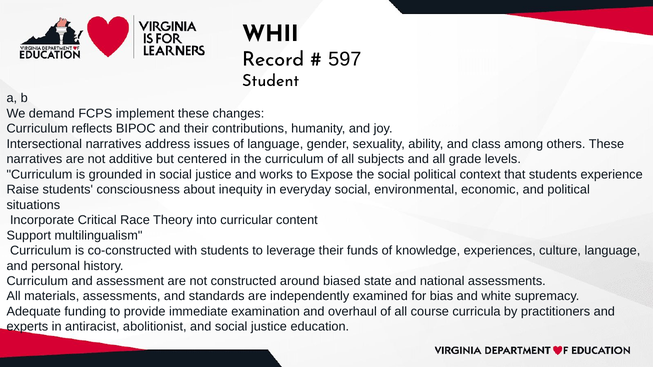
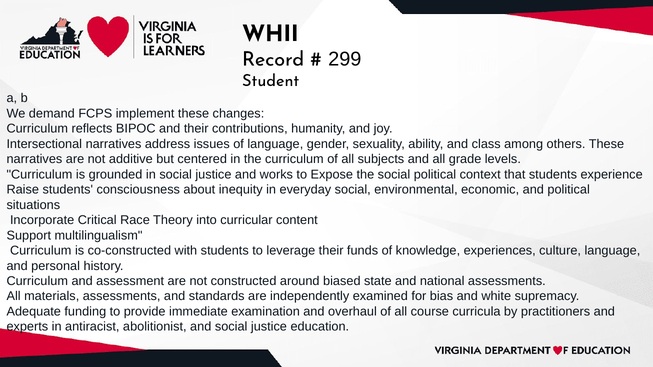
597: 597 -> 299 (345, 59)
